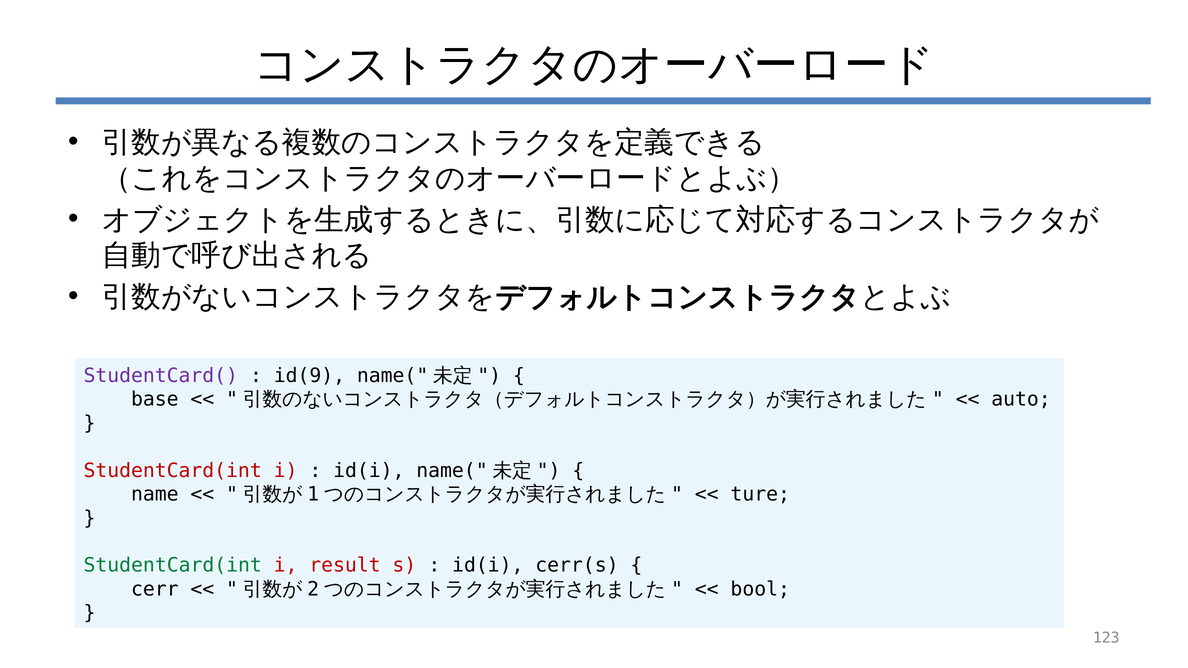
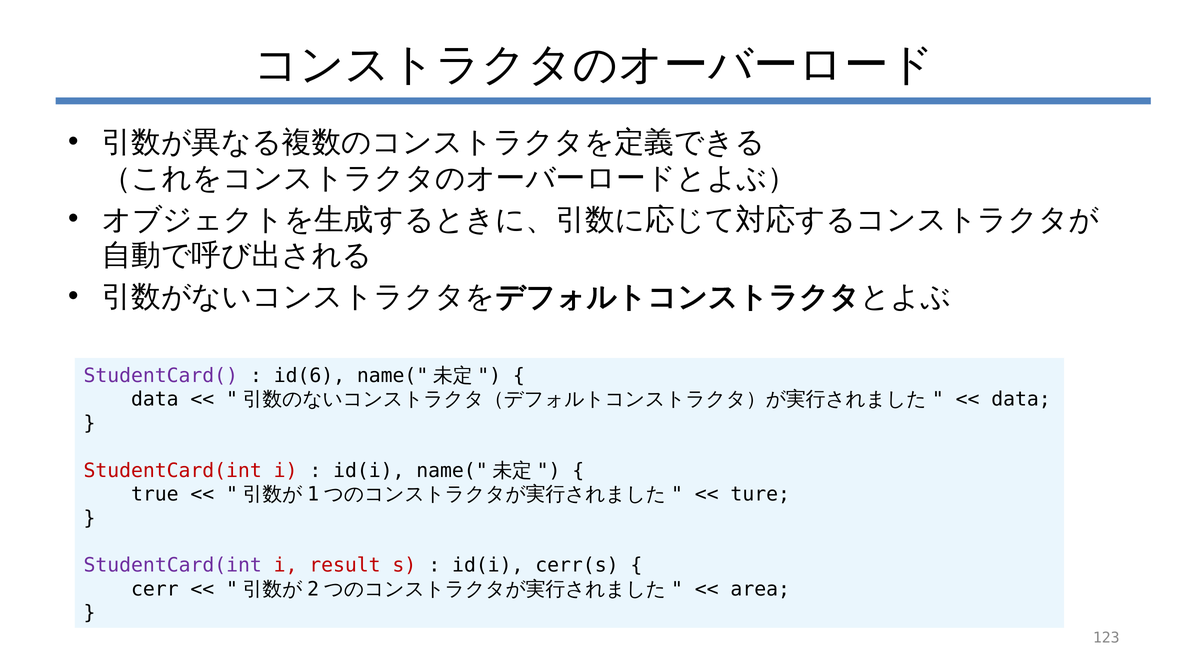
id(9: id(9 -> id(6 (309, 376)
base: base -> data (155, 399)
auto: auto -> data (1021, 399)
name: name -> true (155, 494)
StudentCard(int colour: green -> purple (173, 566)
bool: bool -> area (760, 589)
